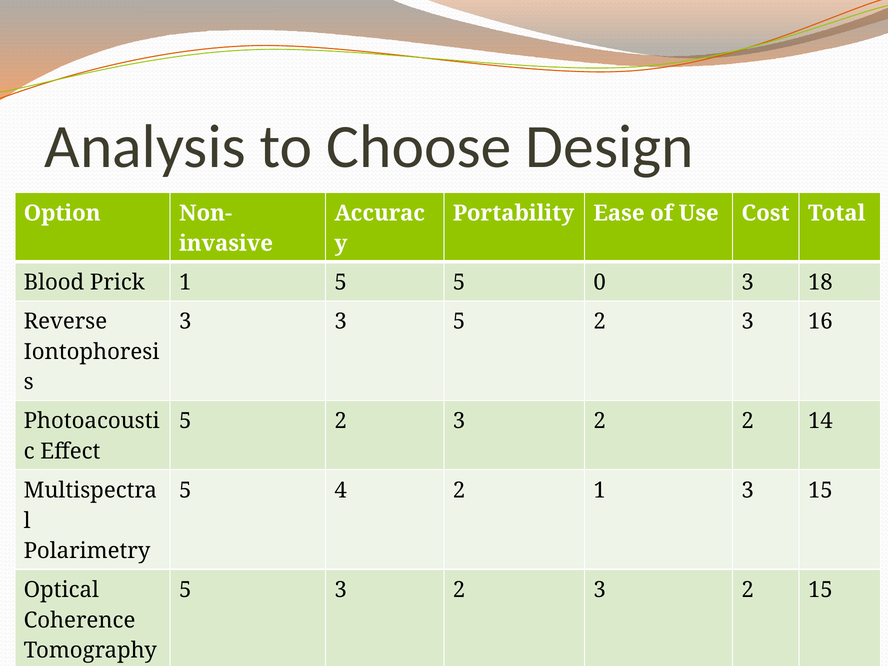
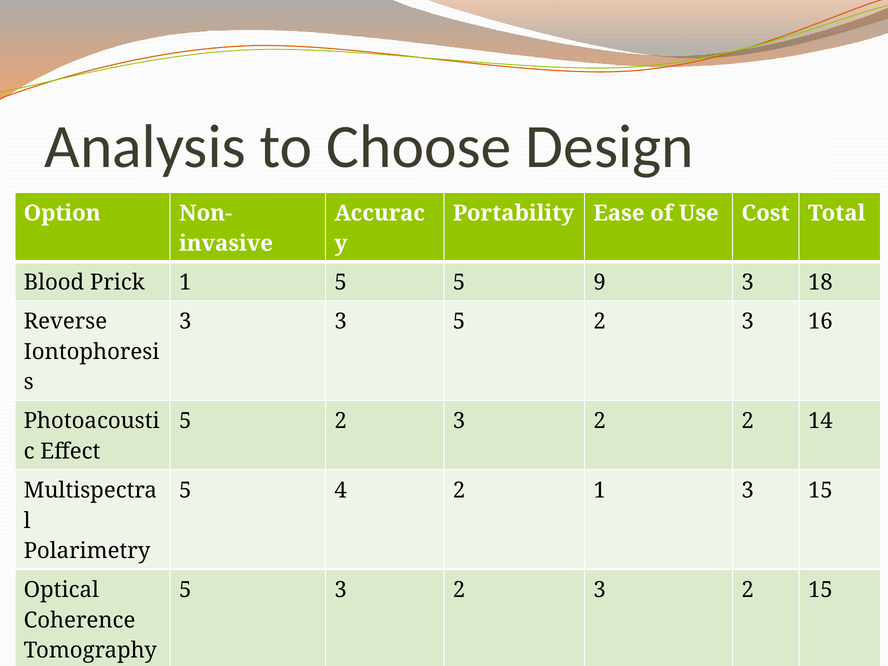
0: 0 -> 9 (600, 282)
